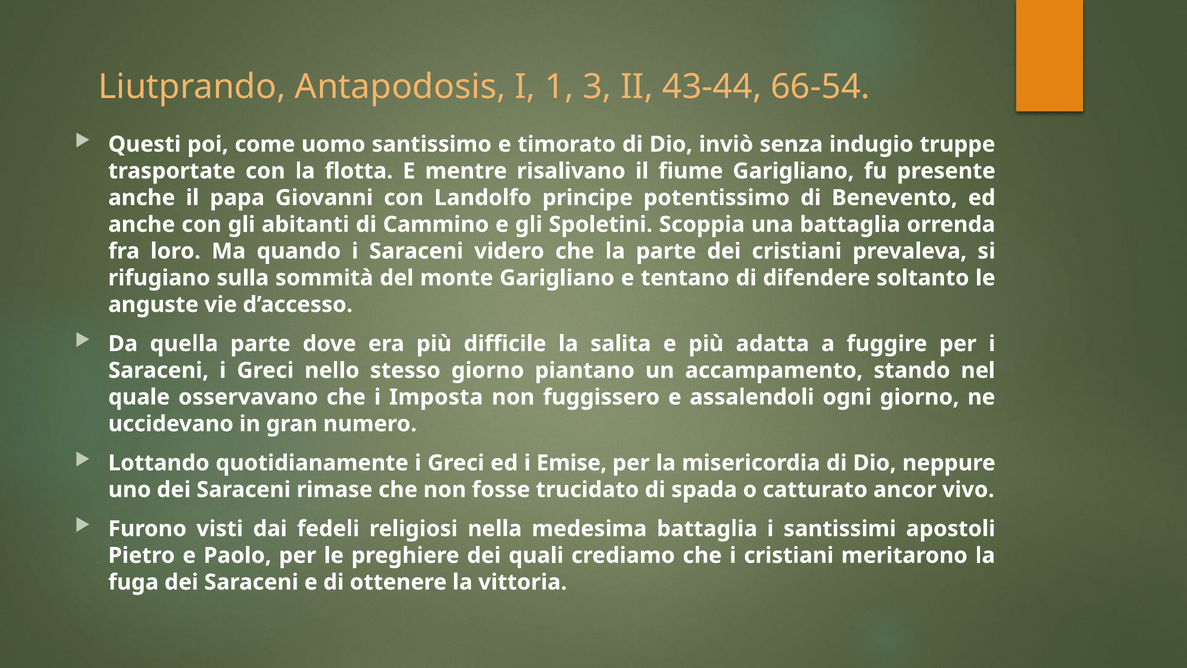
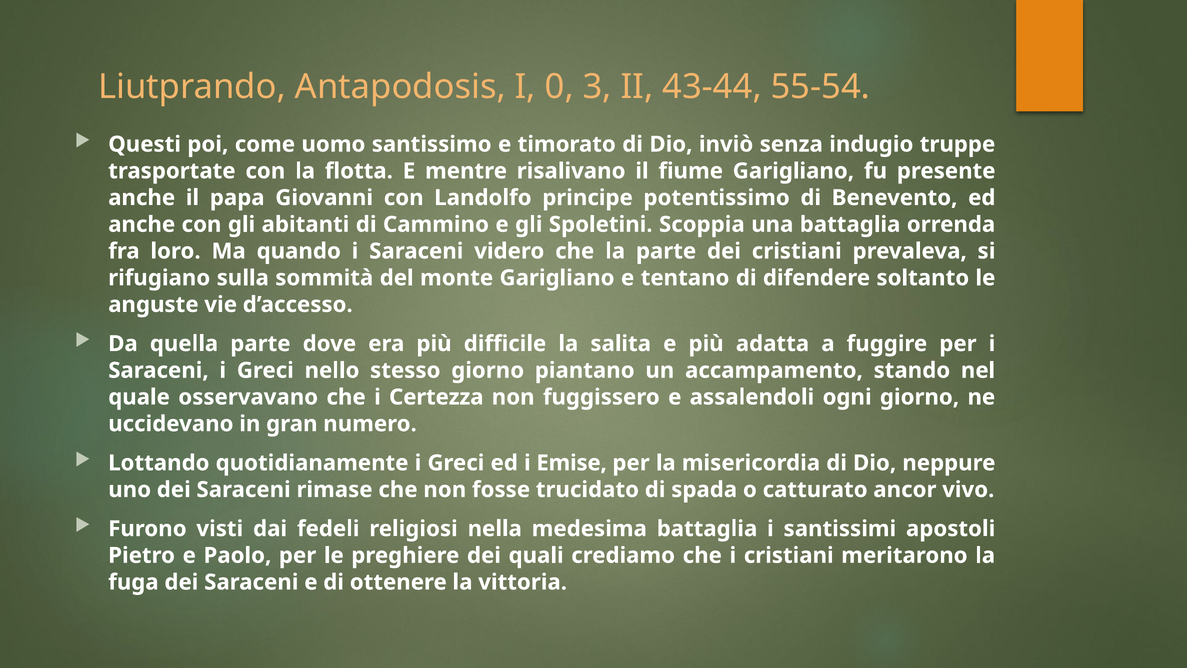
1: 1 -> 0 (559, 87)
66-54: 66-54 -> 55-54 (820, 87)
Imposta: Imposta -> Certezza (436, 397)
